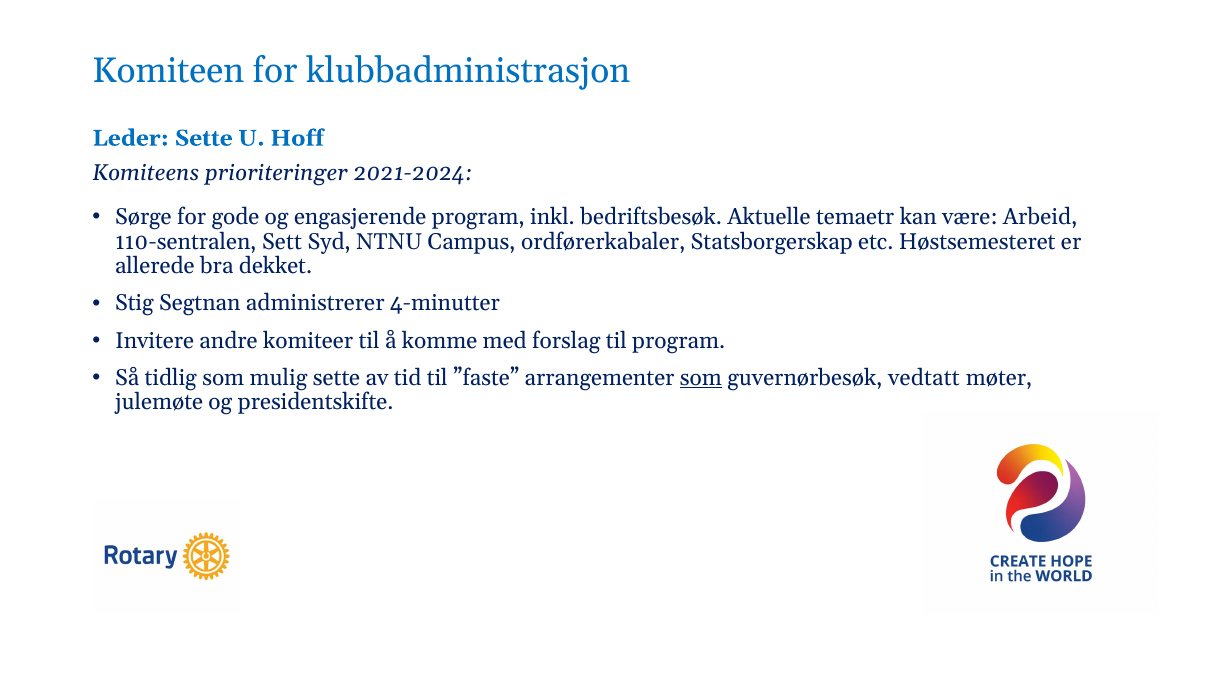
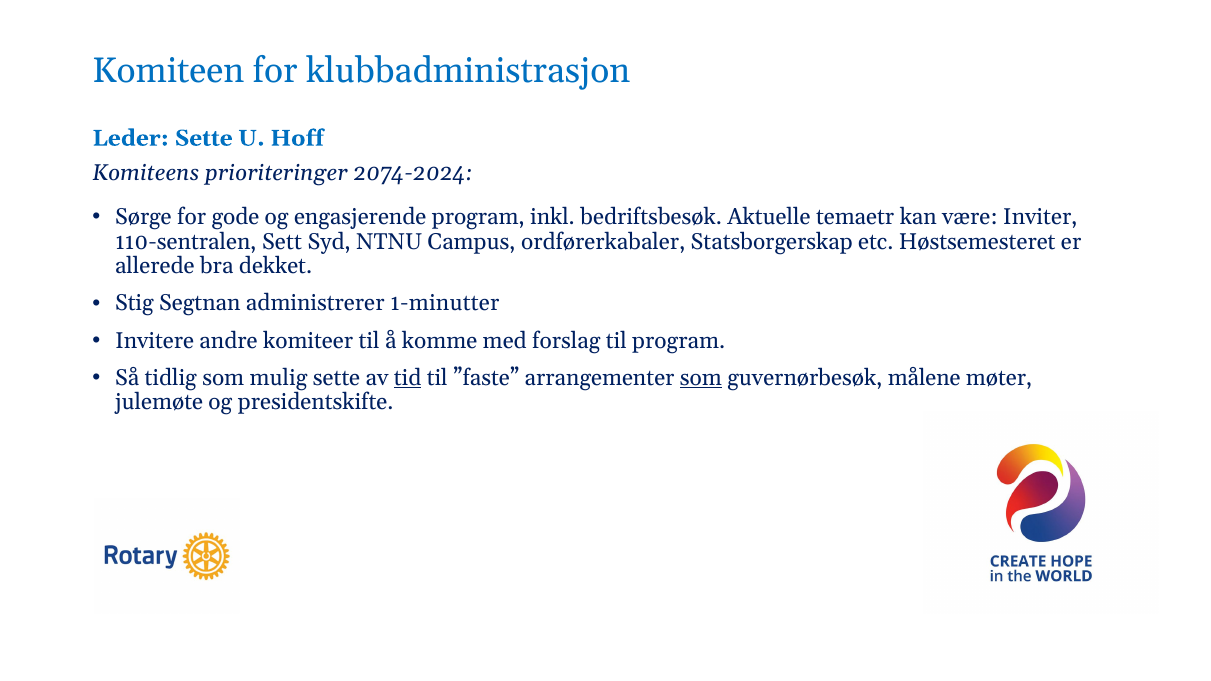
2021-2024: 2021-2024 -> 2074-2024 (414, 173)
Arbeid: Arbeid -> Inviter (1040, 217)
4-minutter: 4-minutter -> 1-minutter (445, 303)
tid underline: none -> present (408, 378)
vedtatt: vedtatt -> målene (924, 378)
